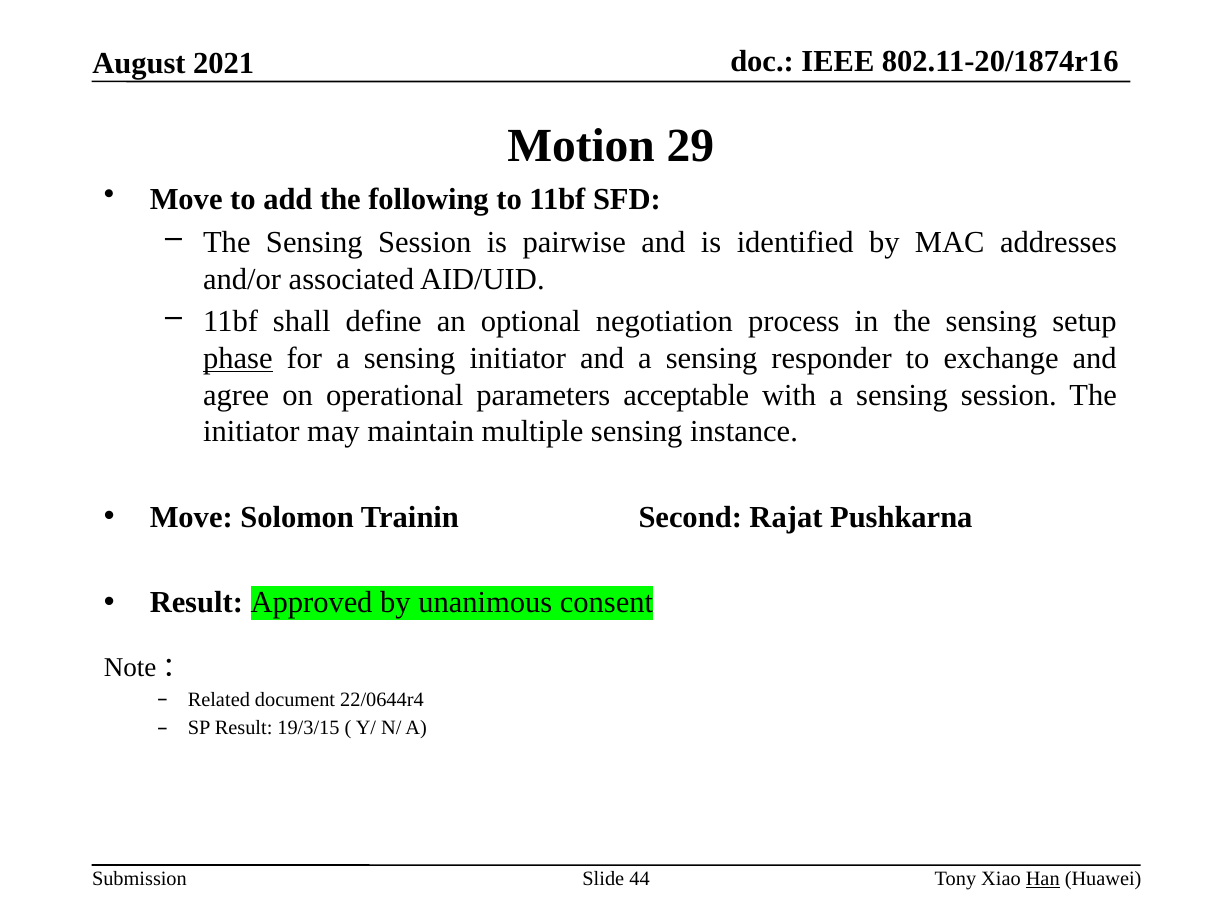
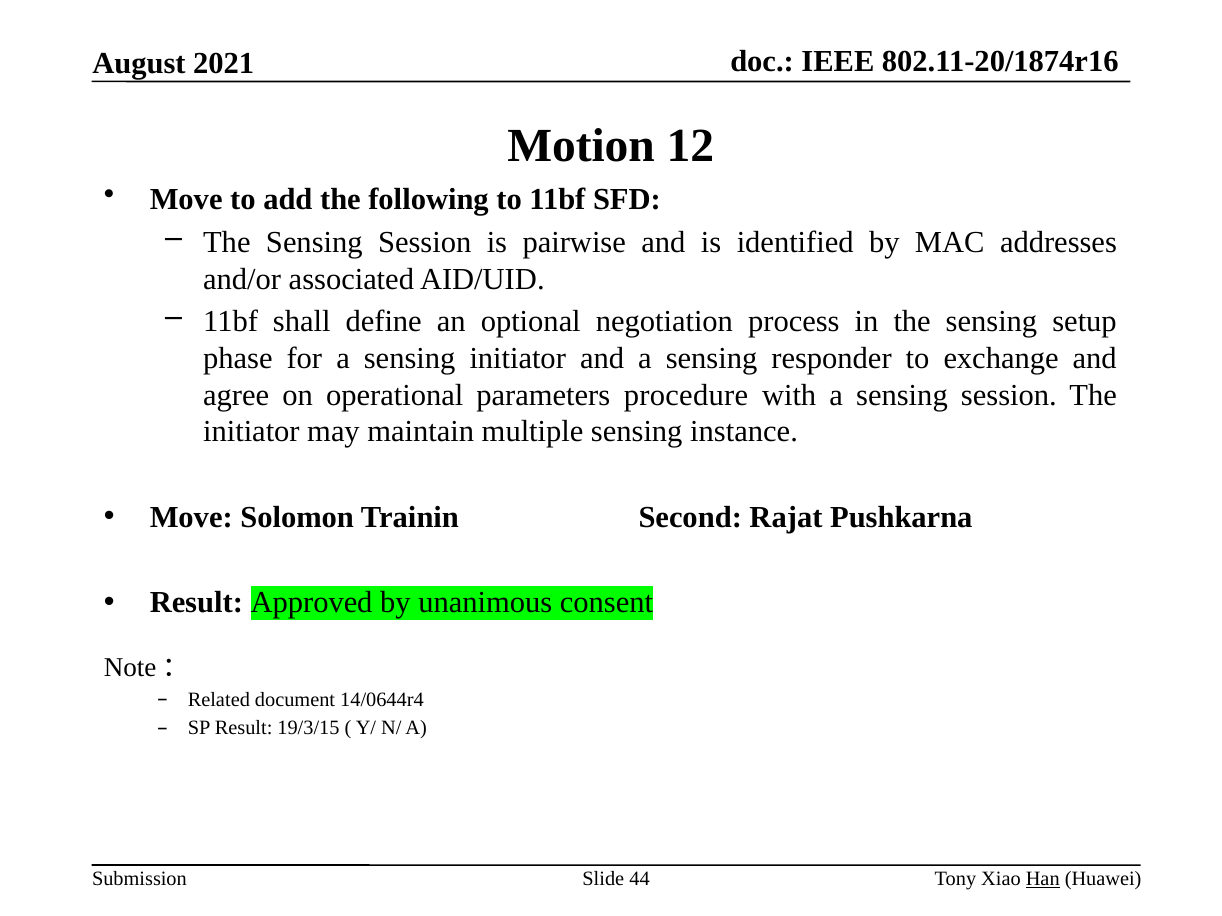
29: 29 -> 12 (690, 146)
phase underline: present -> none (238, 359)
acceptable: acceptable -> procedure (686, 395)
22/0644r4: 22/0644r4 -> 14/0644r4 (382, 700)
